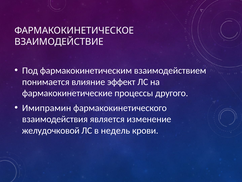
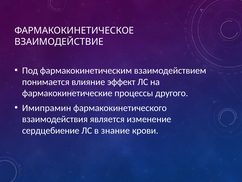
желудочковой: желудочковой -> сердцебиение (51, 130)
недель: недель -> знание (115, 130)
